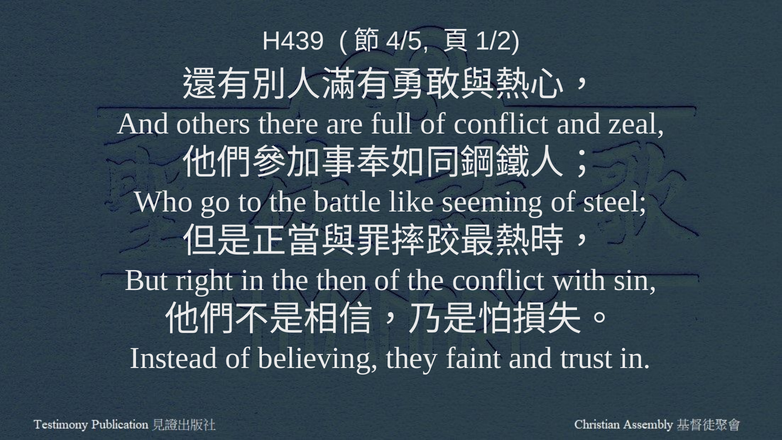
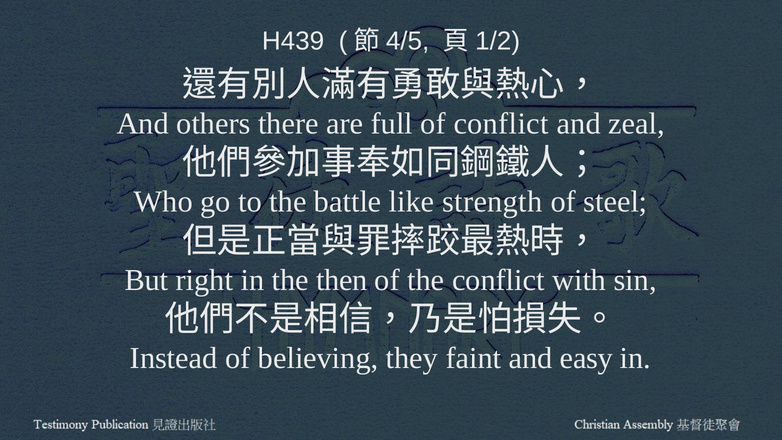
seeming: seeming -> strength (492, 202)
trust: trust -> easy (586, 358)
